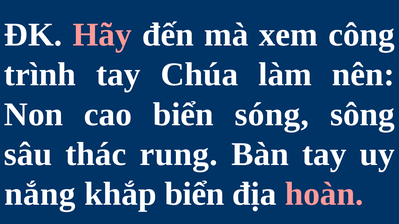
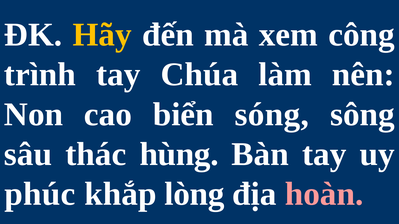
Hãy colour: pink -> yellow (102, 35)
rung: rung -> hùng (179, 154)
nắng: nắng -> phúc (40, 194)
khắp biển: biển -> lòng (194, 194)
